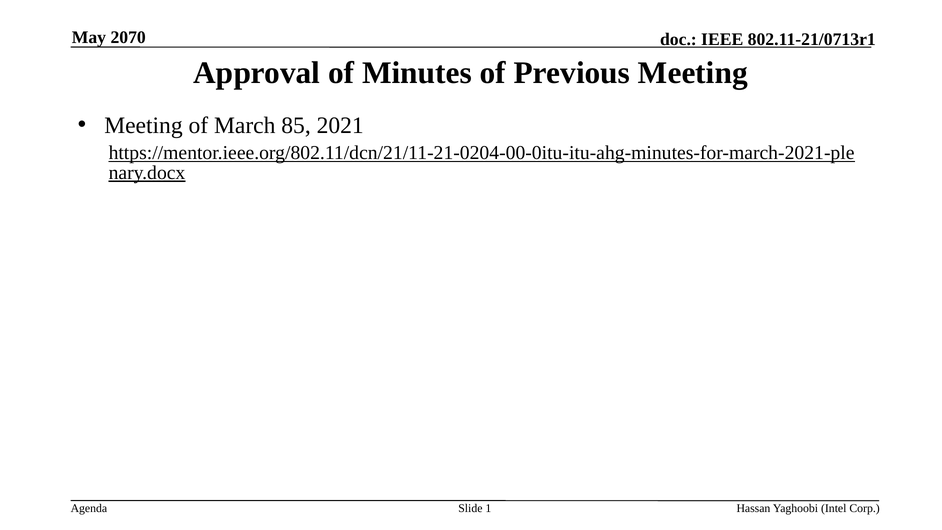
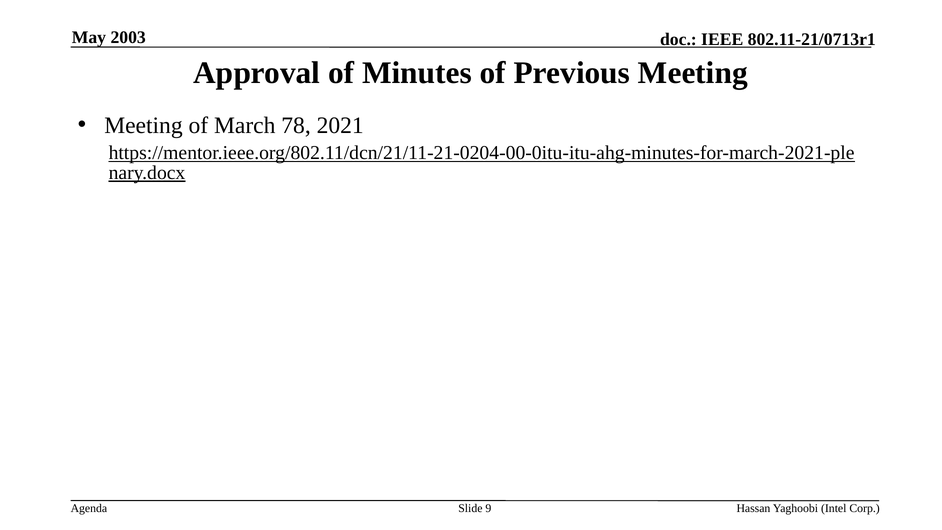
2070: 2070 -> 2003 (128, 37)
85: 85 -> 78 (296, 125)
1: 1 -> 9 (488, 508)
